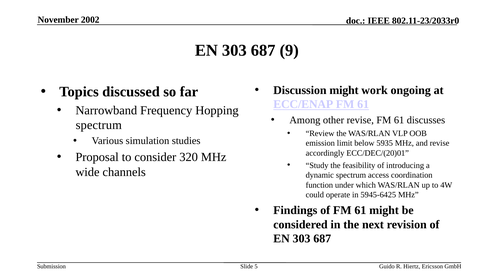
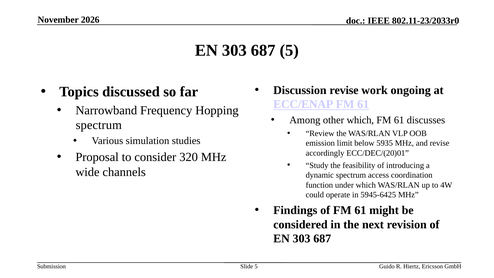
2002: 2002 -> 2026 (90, 20)
687 9: 9 -> 5 (289, 51)
Discussion might: might -> revise (344, 90)
other revise: revise -> which (360, 120)
